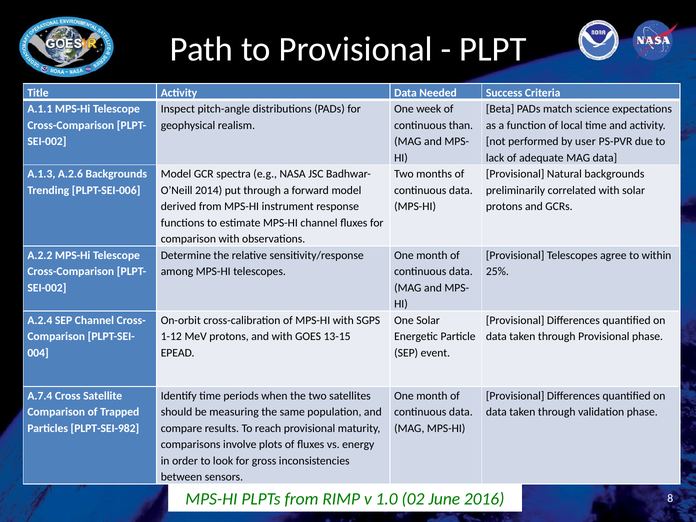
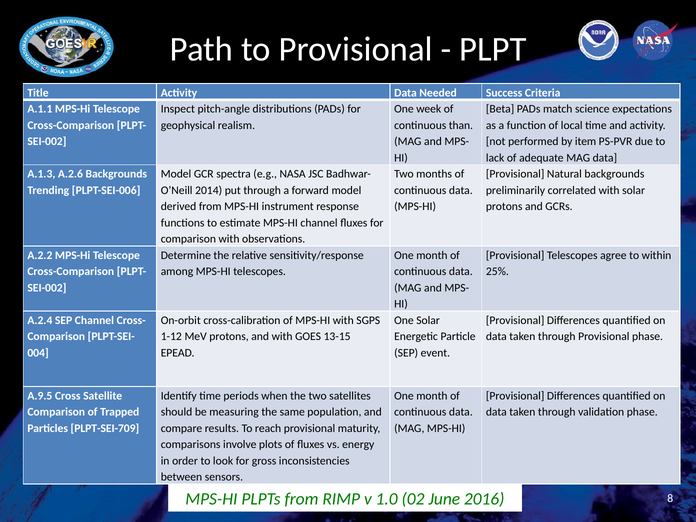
user: user -> item (586, 142)
A.7.4: A.7.4 -> A.9.5 (40, 396)
PLPT-SEI-982: PLPT-SEI-982 -> PLPT-SEI-709 (105, 428)
